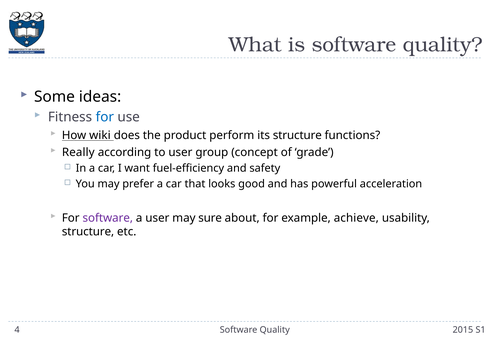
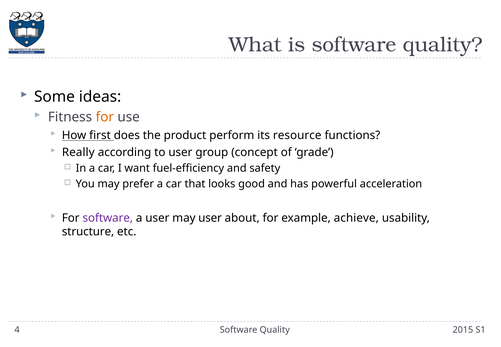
for colour: blue -> orange (105, 117)
wiki: wiki -> first (100, 135)
its structure: structure -> resource (297, 135)
may sure: sure -> user (210, 218)
